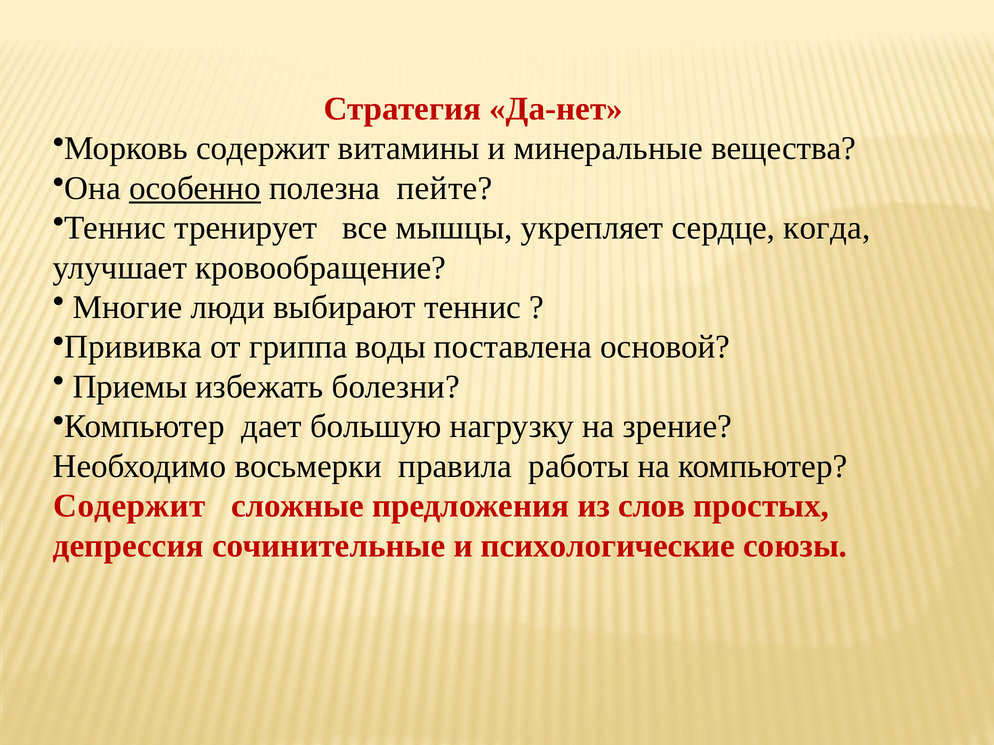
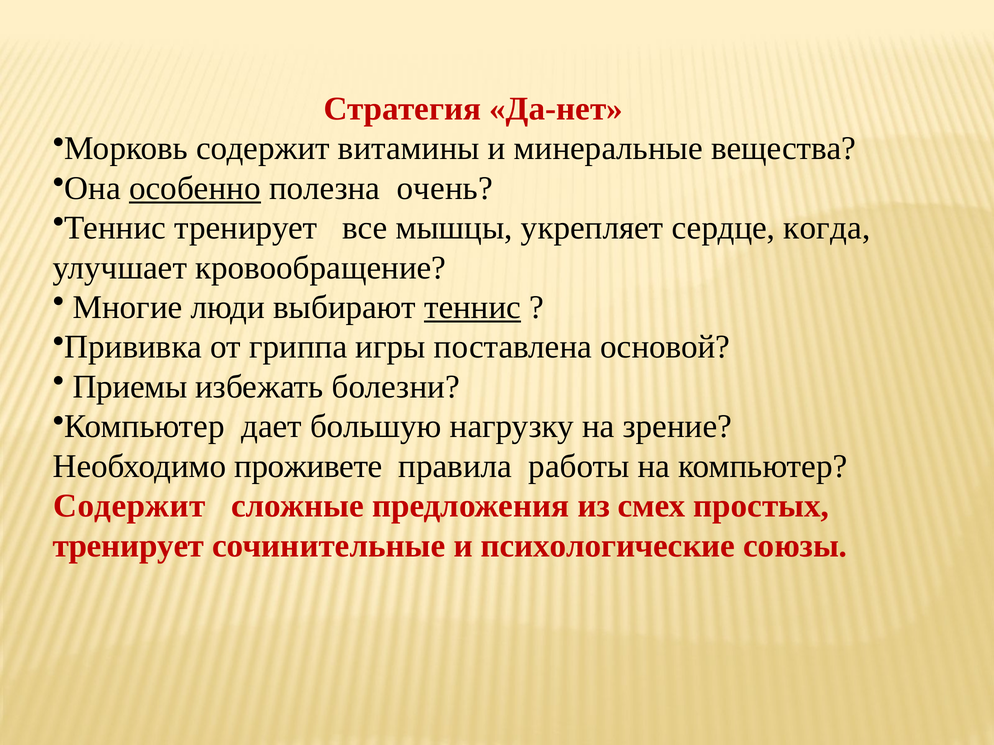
пейте: пейте -> очень (445, 188)
теннис underline: none -> present (473, 308)
воды: воды -> игры (390, 347)
восьмерки: восьмерки -> проживете (308, 467)
слов: слов -> смех (652, 506)
депрессия: депрессия -> тренирует (129, 546)
